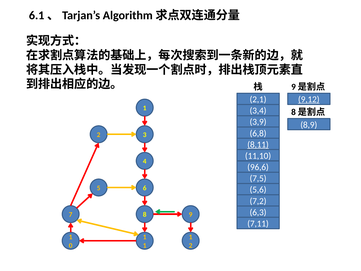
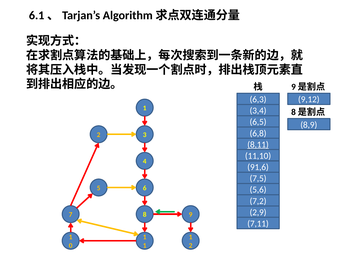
2,1: 2,1 -> 6,3 (258, 99)
9,12 underline: present -> none (309, 99)
3,9: 3,9 -> 6,5 (258, 122)
96,6: 96,6 -> 91,6 (258, 167)
6,3: 6,3 -> 2,9 (258, 212)
